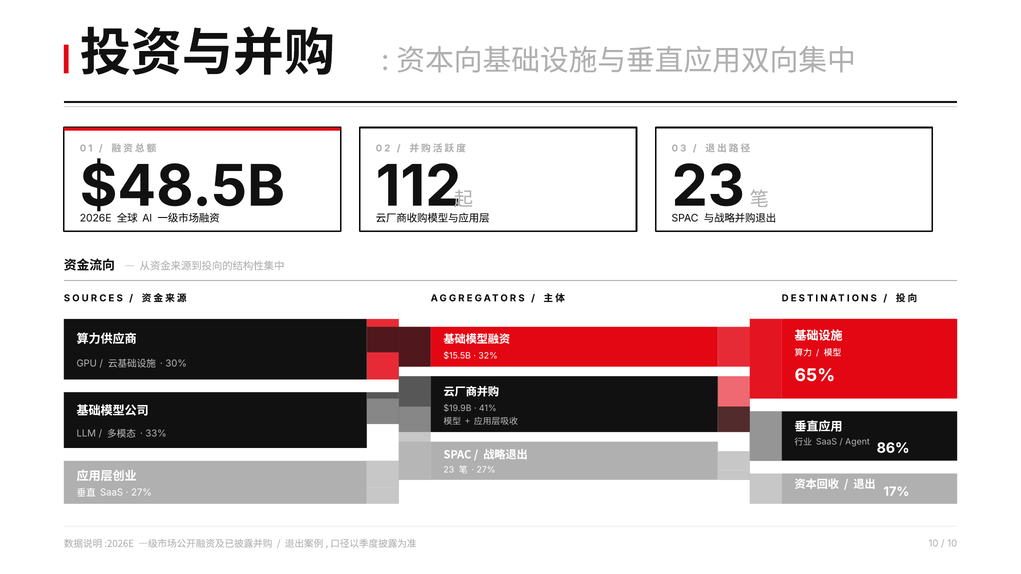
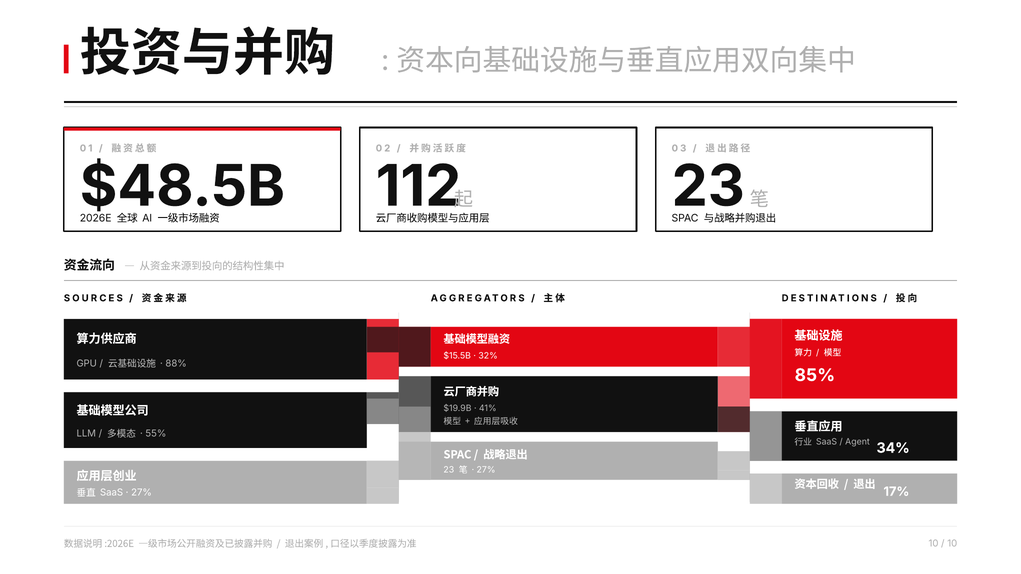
30%: 30% -> 88% (176, 364)
65%: 65% -> 85% (815, 375)
33%: 33% -> 55% (156, 434)
86%: 86% -> 34% (893, 448)
